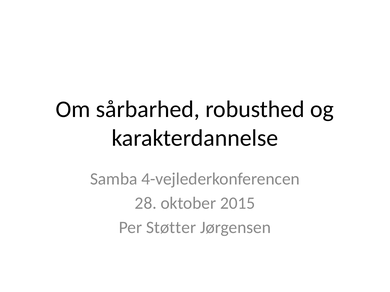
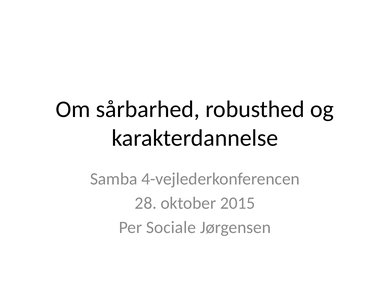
Støtter: Støtter -> Sociale (171, 228)
